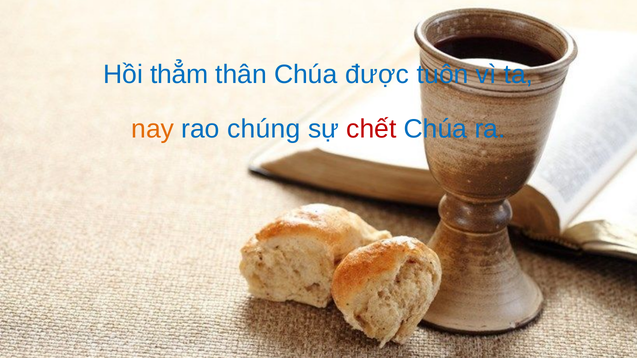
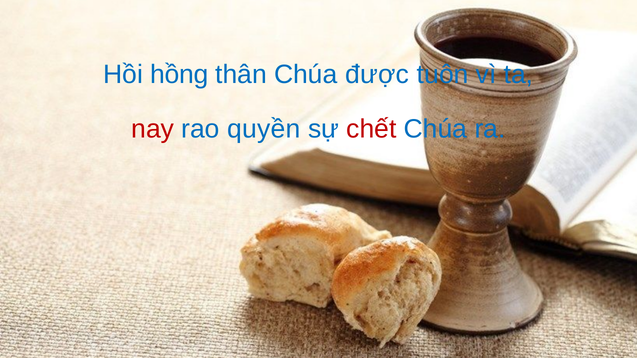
thẳm: thẳm -> hồng (179, 75)
nay colour: orange -> red (153, 129)
chúng: chúng -> quyền (264, 129)
